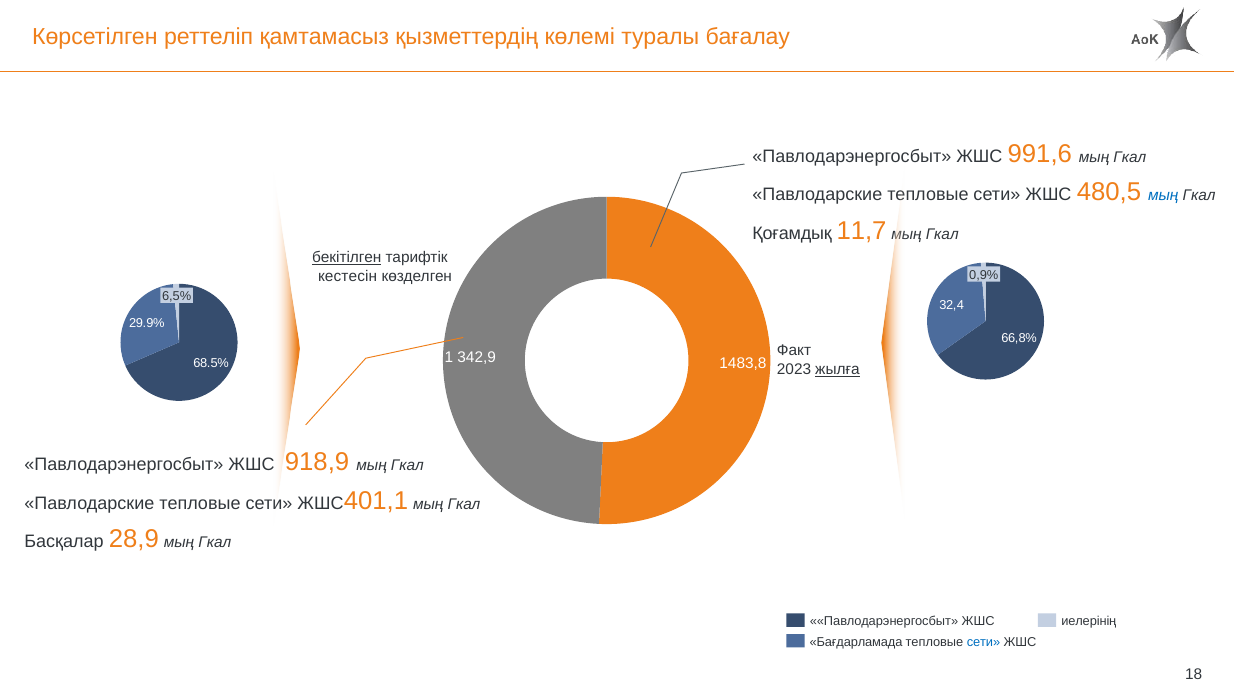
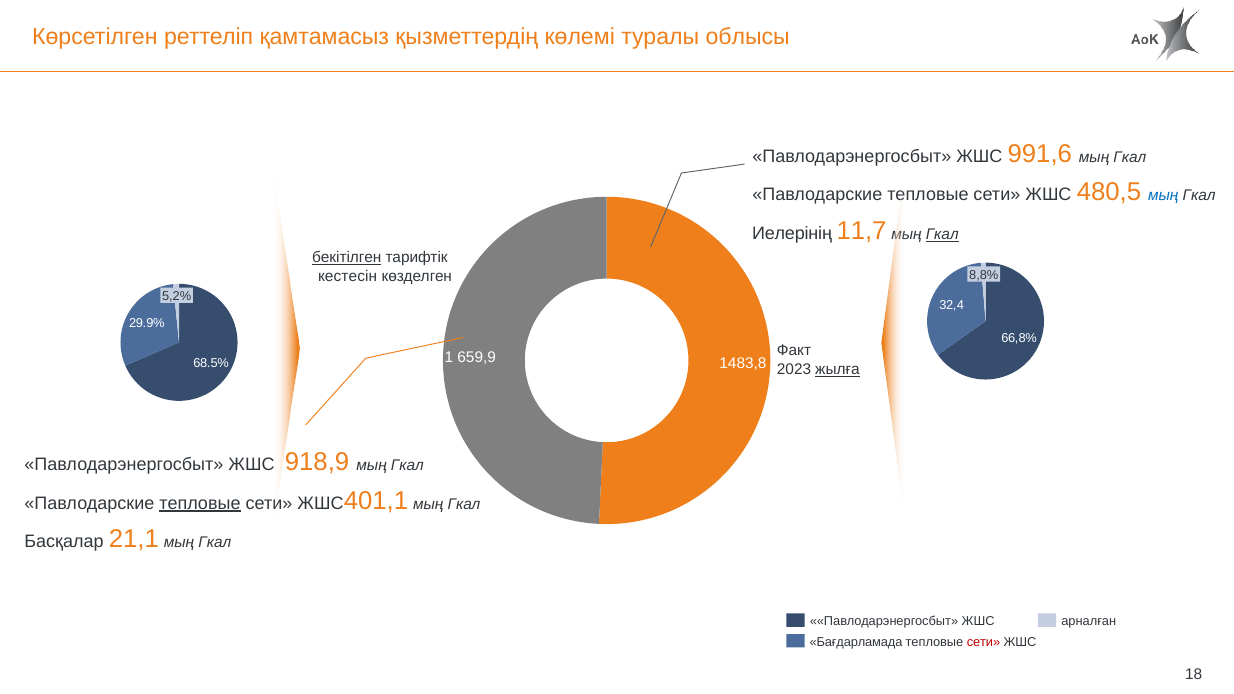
бағалау: бағалау -> облысы (748, 37)
Қоғамдық: Қоғамдық -> Иелерінің (792, 234)
Гкал underline: none -> present (942, 235)
0,9%: 0,9% -> 8,8% (984, 275)
6,5%: 6,5% -> 5,2% (177, 296)
342,9: 342,9 -> 659,9 (477, 357)
тепловые underline: none -> present (200, 503)
28,9: 28,9 -> 21,1 (134, 539)
иелерінің: иелерінің -> арналған (1089, 622)
сети colour: blue -> red (984, 642)
